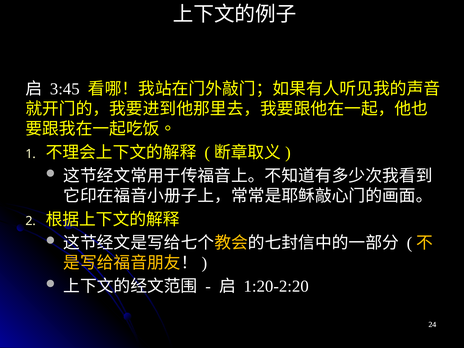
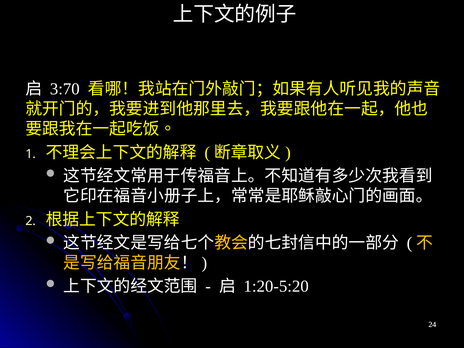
3:45: 3:45 -> 3:70 (65, 89)
1:20-2:20: 1:20-2:20 -> 1:20-5:20 (276, 286)
